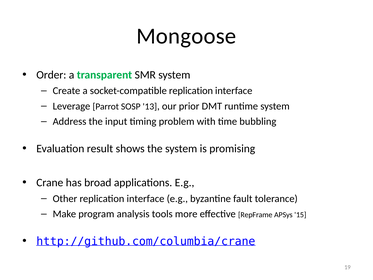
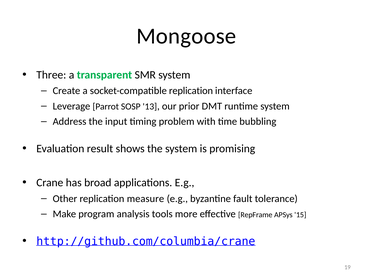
Order: Order -> Three (51, 75)
Other replication interface: interface -> measure (145, 198)
